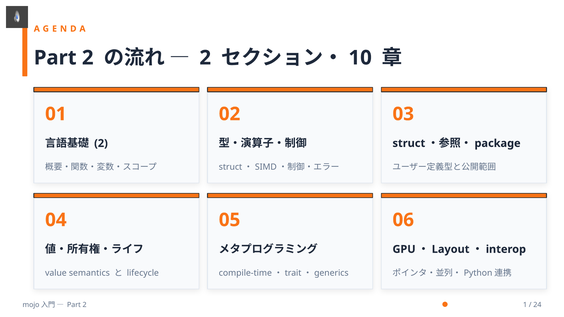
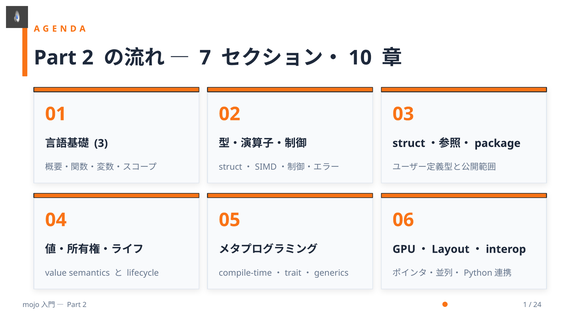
2: 2 -> 7 (205, 58)
2: 2 -> 3 (101, 143)
